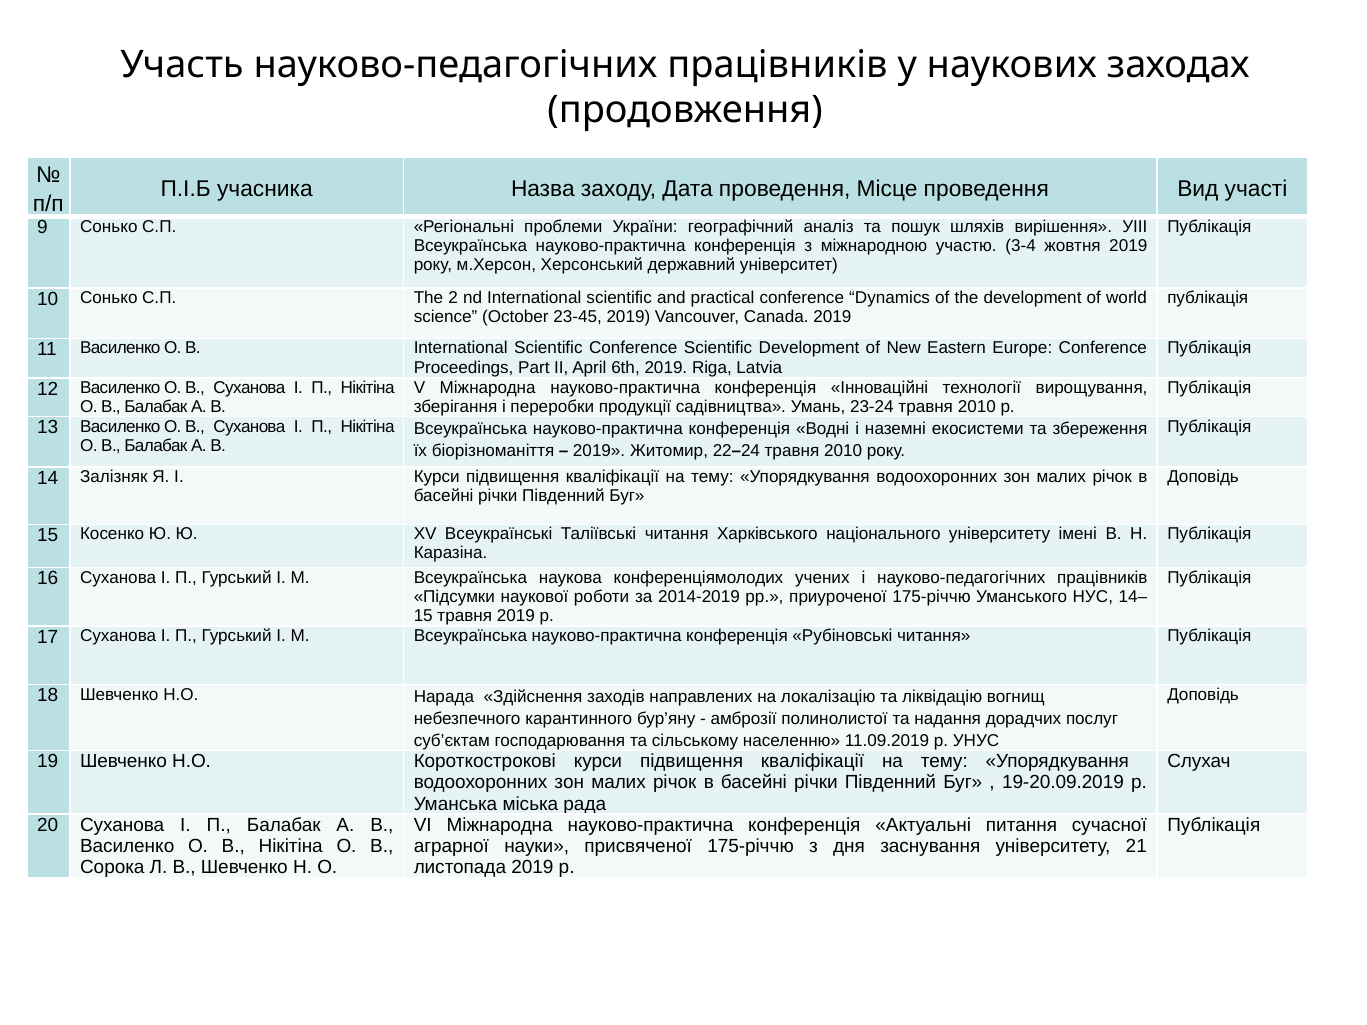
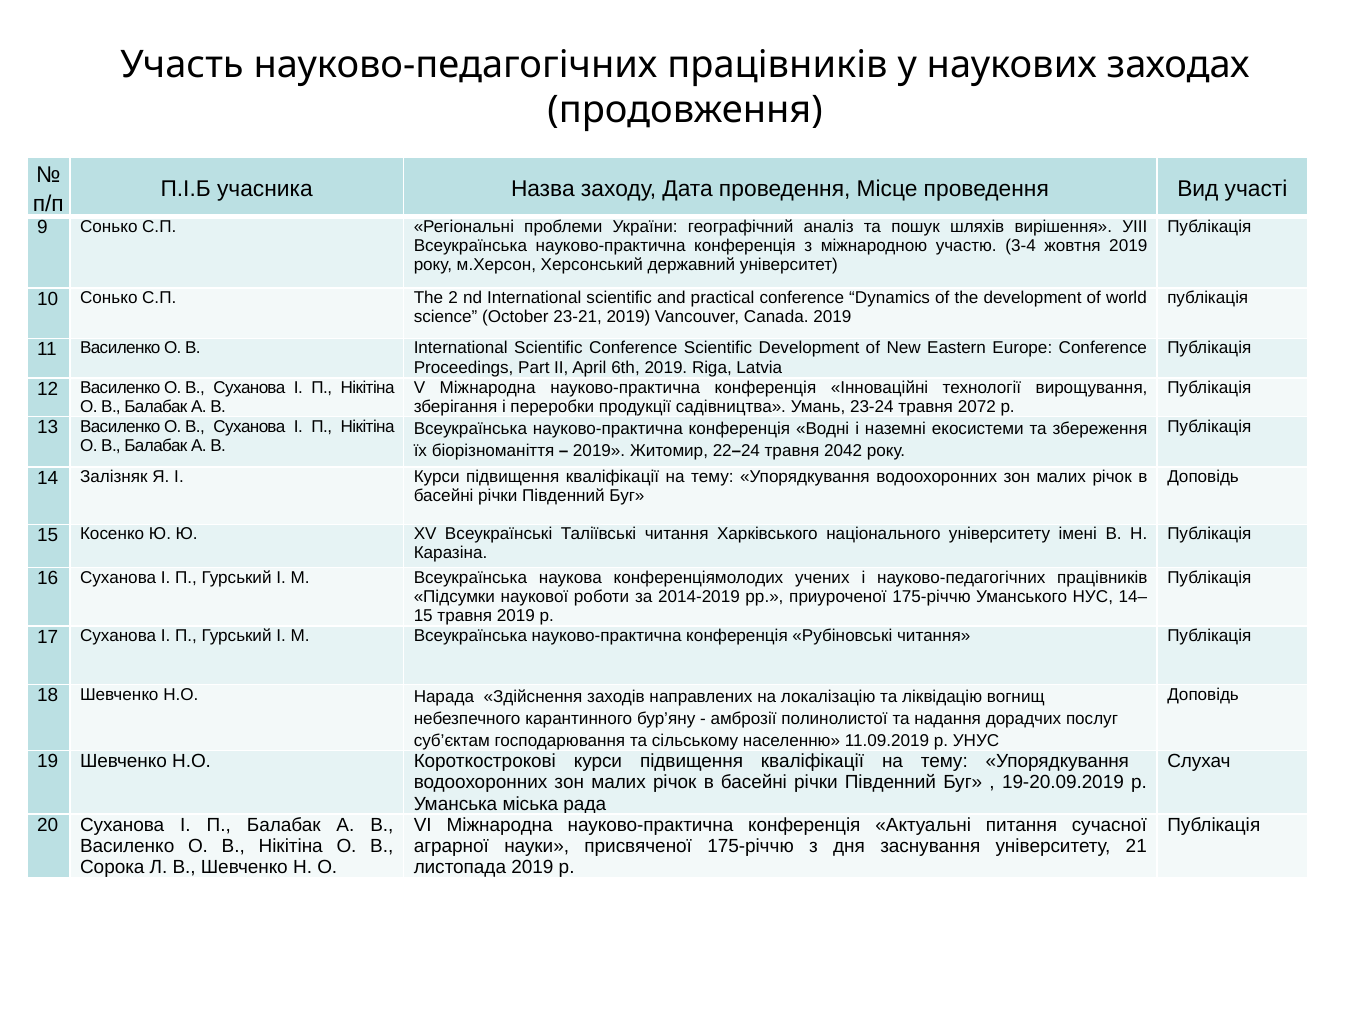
23-45: 23-45 -> 23-21 (578, 317)
23-24 травня 2010: 2010 -> 2072 (977, 407)
22–24 травня 2010: 2010 -> 2042 (843, 451)
